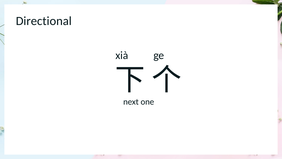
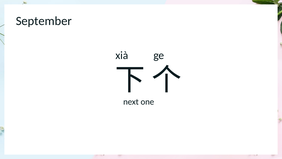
Directional: Directional -> September (44, 21)
